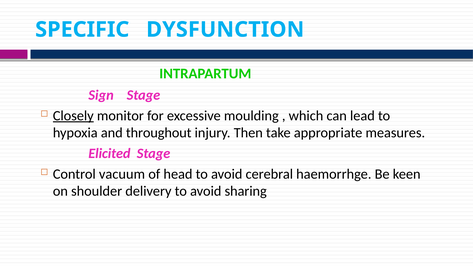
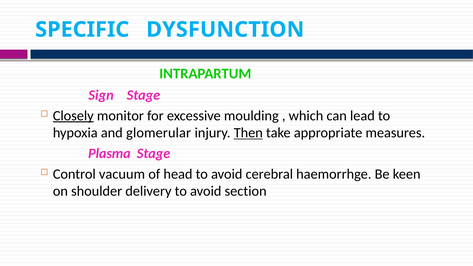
throughout: throughout -> glomerular (159, 133)
Then underline: none -> present (248, 133)
Elicited: Elicited -> Plasma (109, 154)
sharing: sharing -> section (246, 191)
